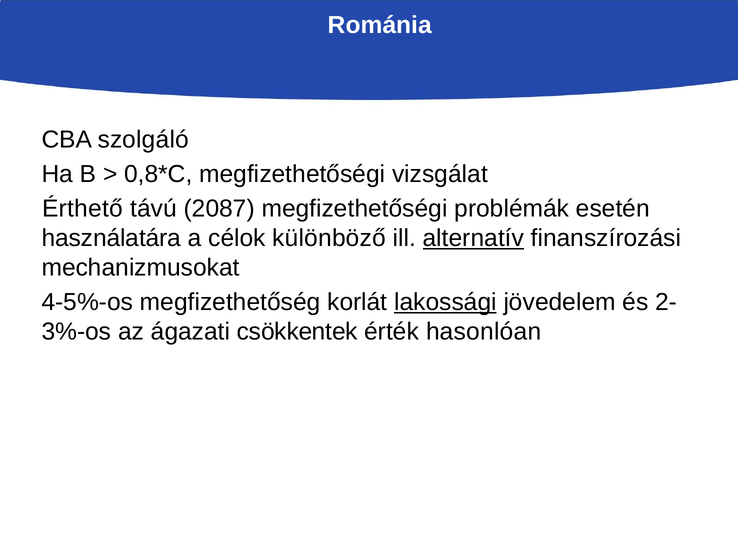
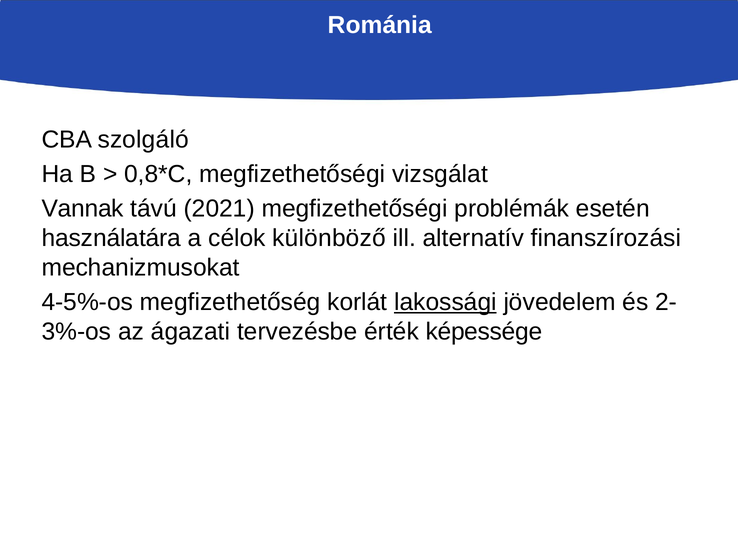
Érthető: Érthető -> Vannak (83, 209)
2087: 2087 -> 2021 (219, 209)
alternatív underline: present -> none (473, 238)
csökkentek: csökkentek -> tervezésbe (297, 332)
hasonlóan: hasonlóan -> képessége (484, 332)
